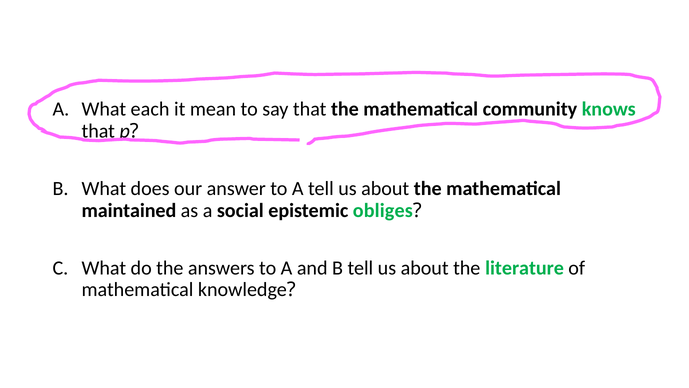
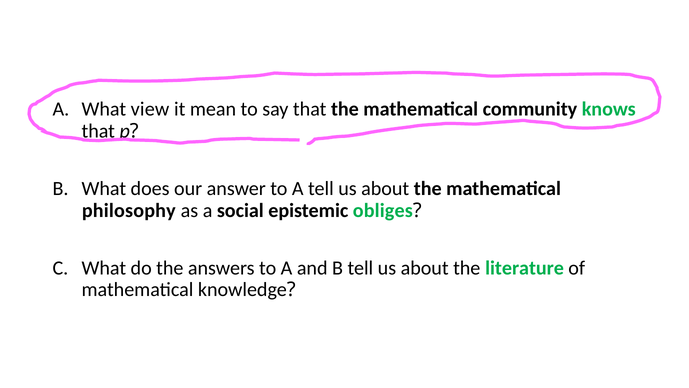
each: each -> view (150, 109)
maintained: maintained -> philosophy (129, 210)
